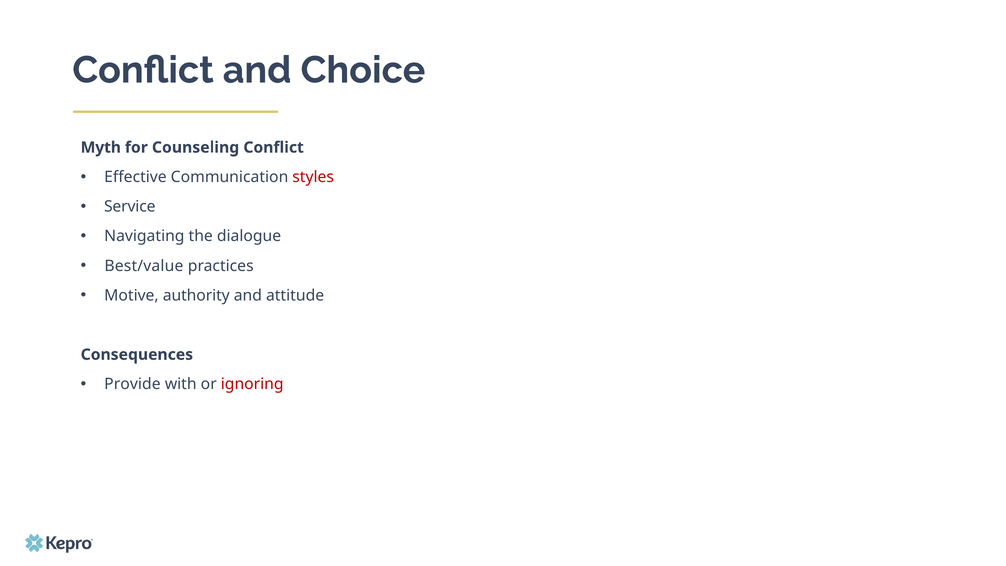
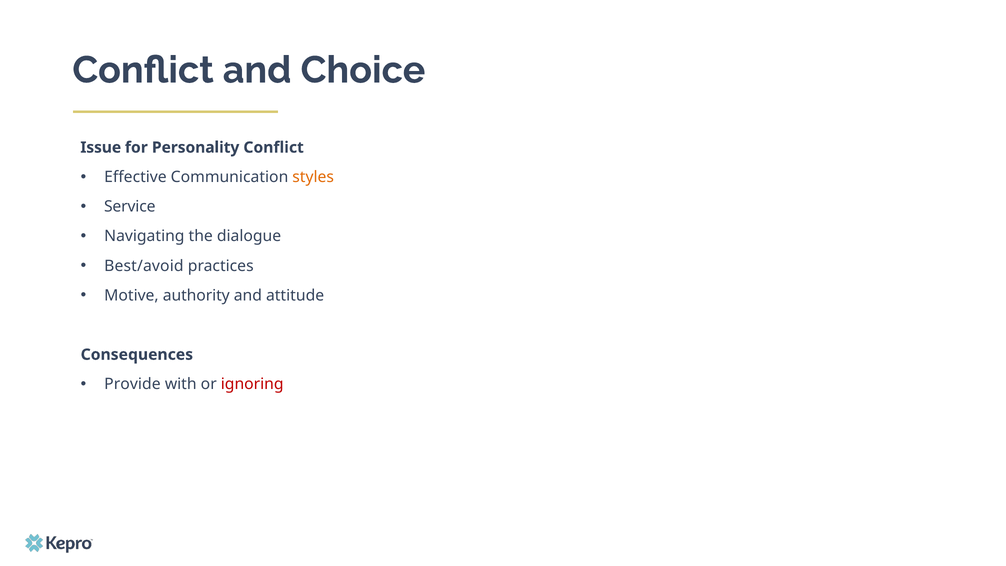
Myth: Myth -> Issue (101, 147)
Counseling: Counseling -> Personality (196, 147)
styles colour: red -> orange (313, 177)
Best/value: Best/value -> Best/avoid (144, 266)
